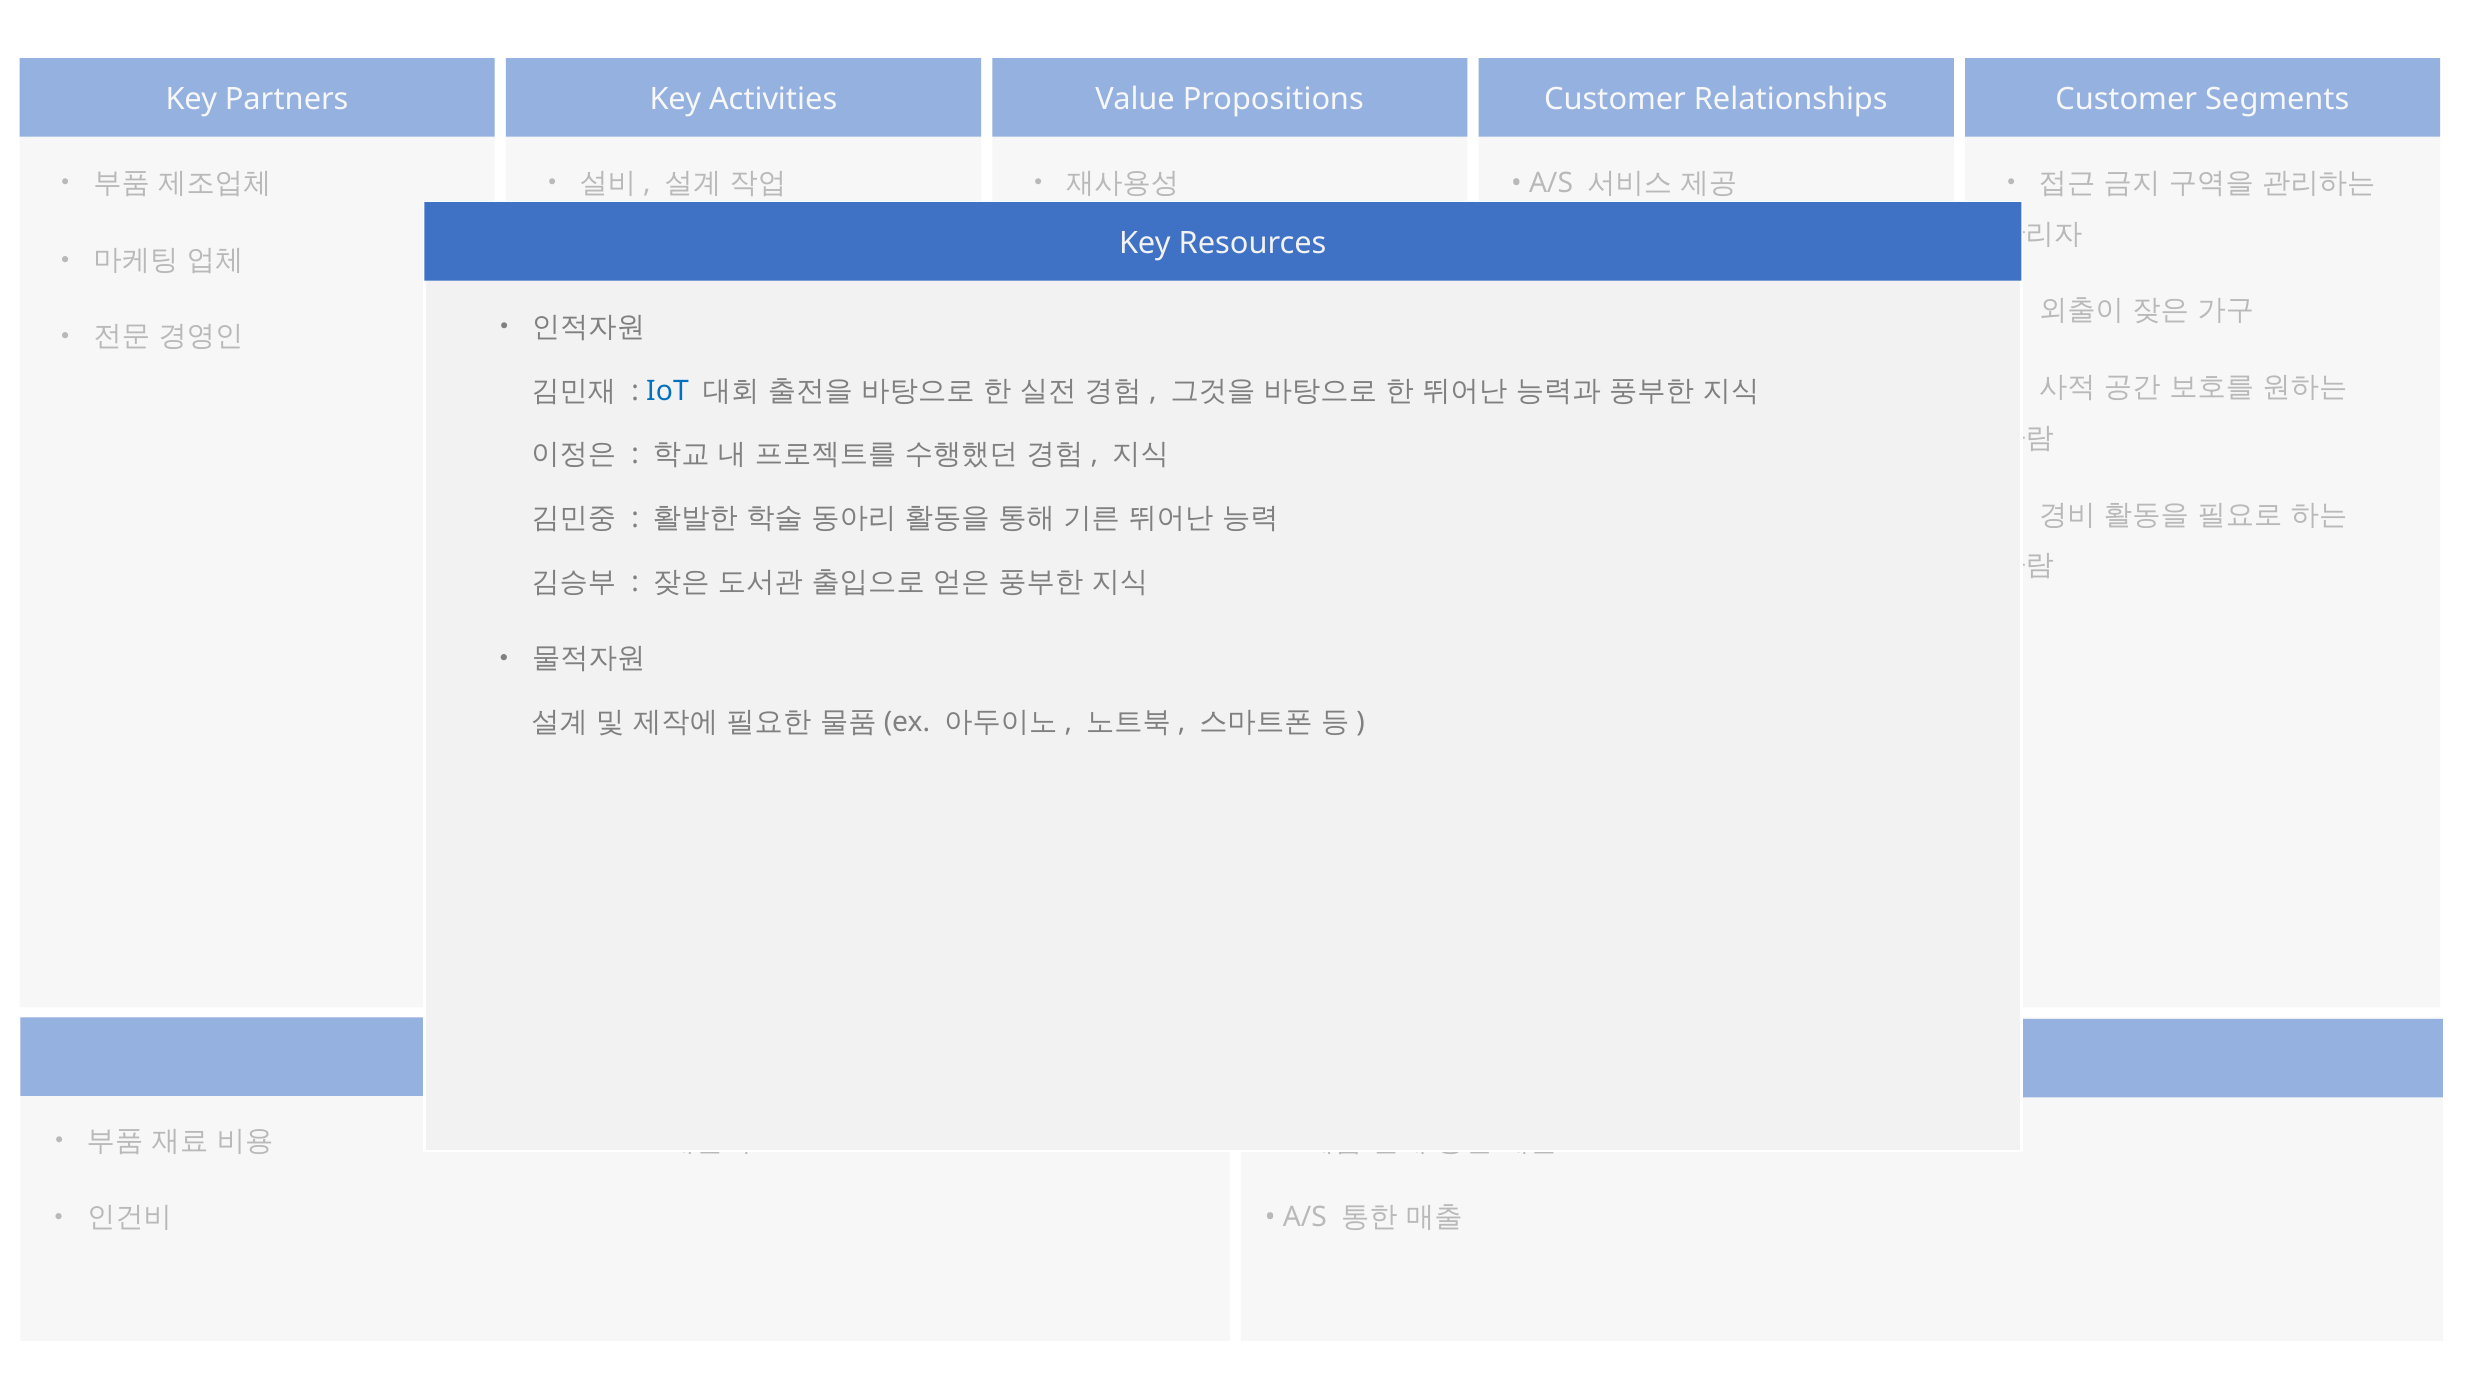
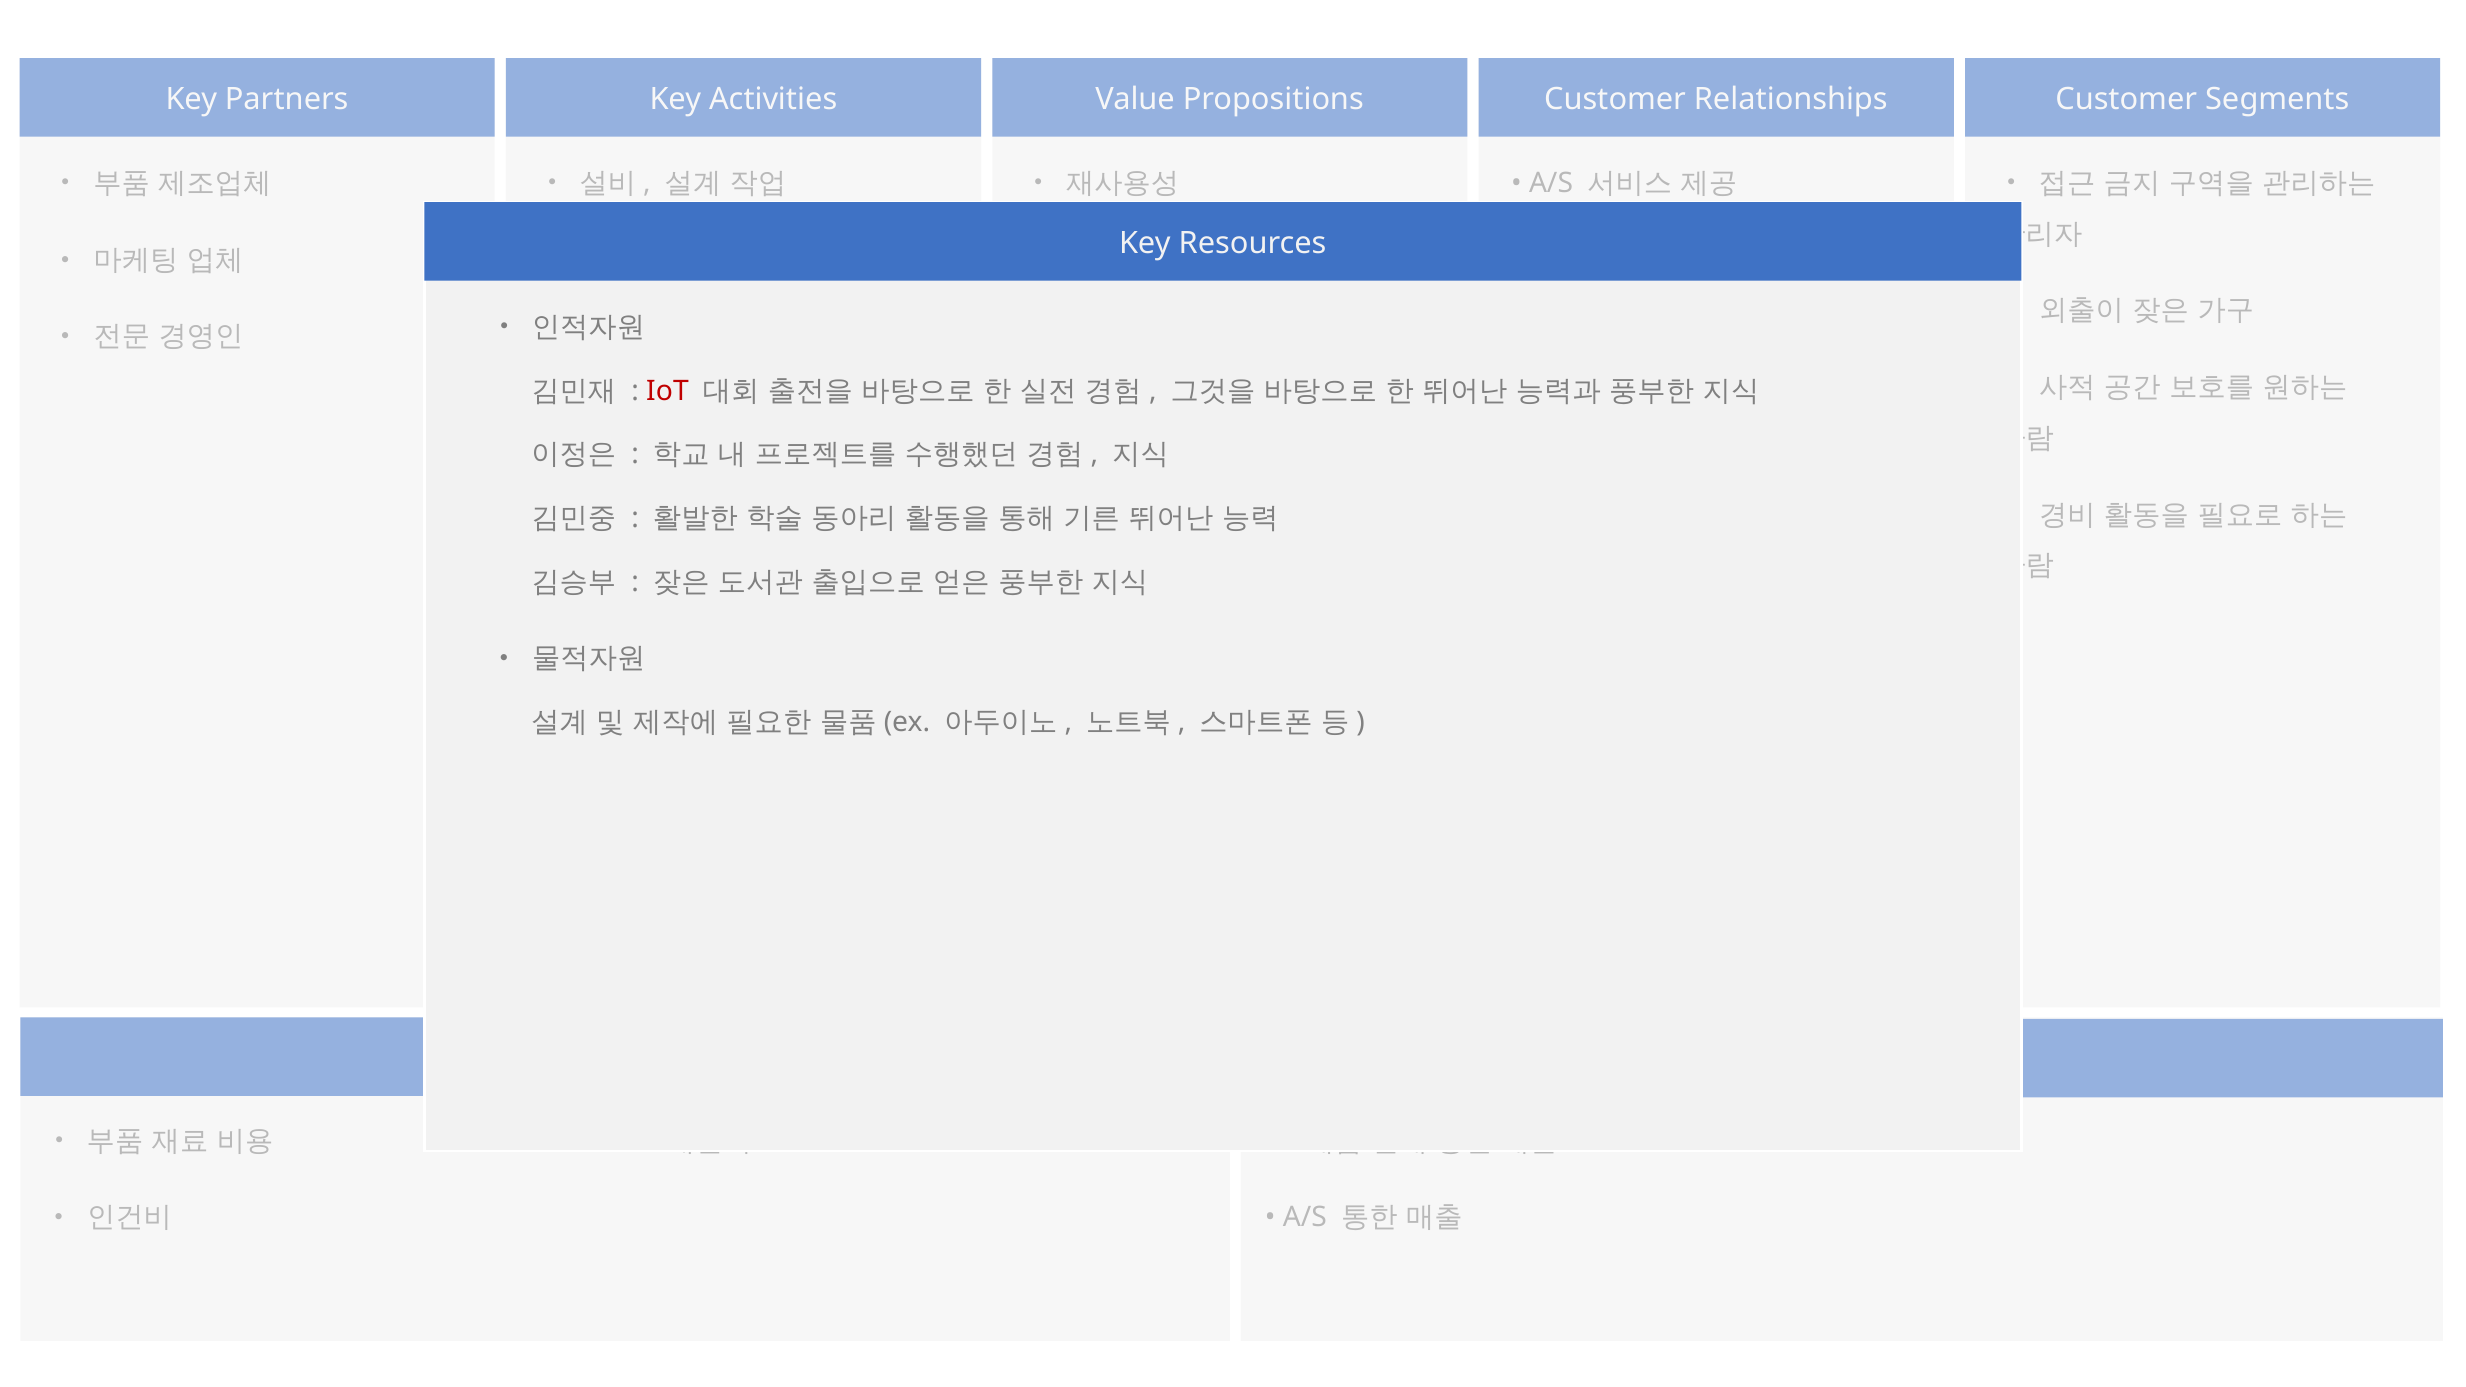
IoT colour: blue -> red (667, 391)
